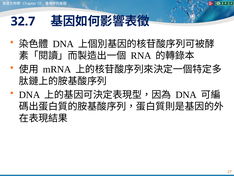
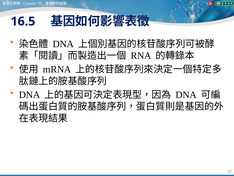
32.7: 32.7 -> 16.5 (23, 21)
